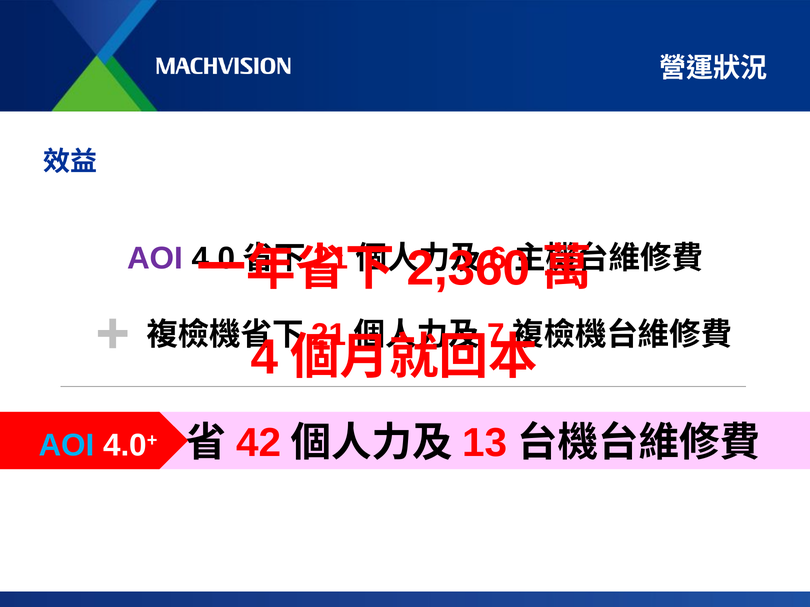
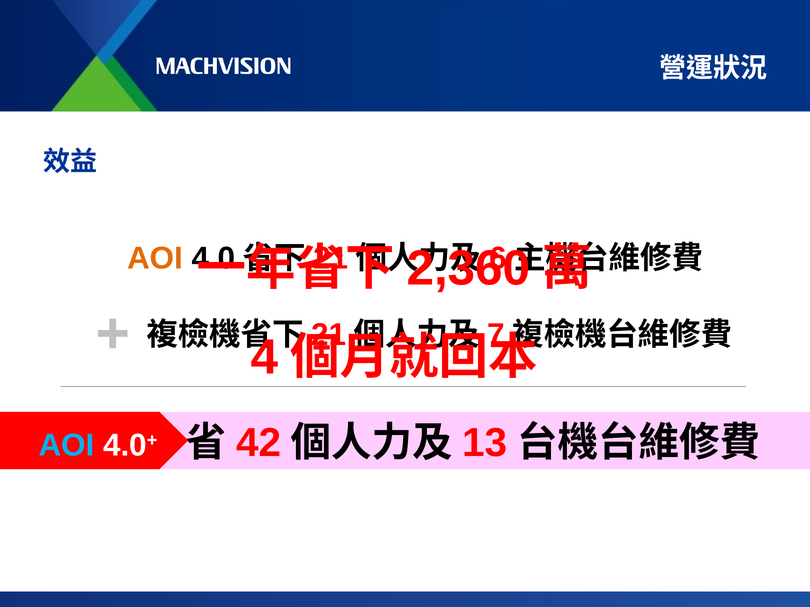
AOI colour: purple -> orange (155, 259)
